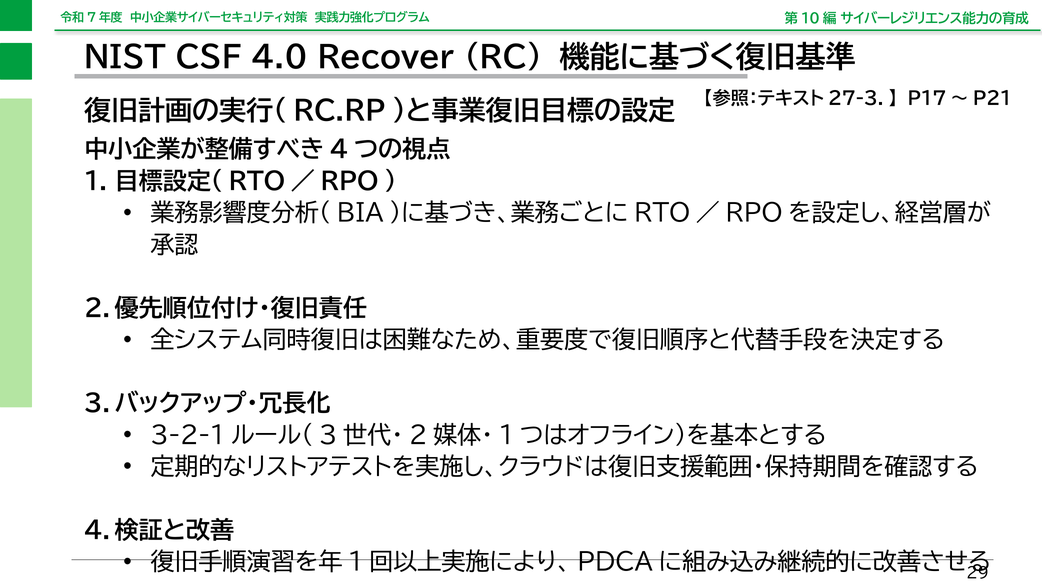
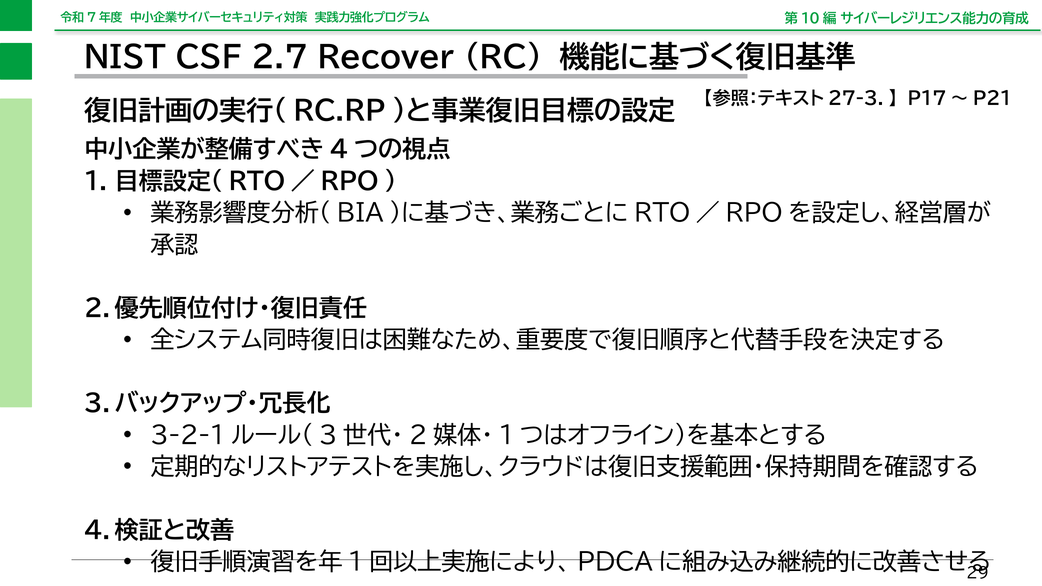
4.0: 4.0 -> 2.7 (280, 58)
